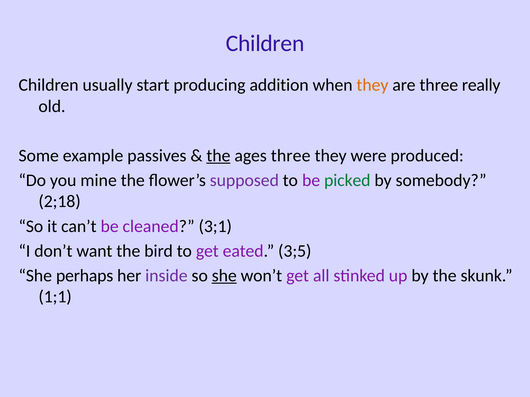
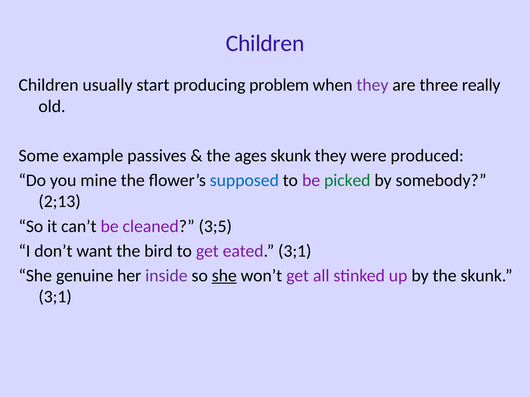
addition: addition -> problem (279, 85)
they colour: orange -> purple (372, 85)
the underline: present -> none (218, 156)
ages three: three -> skunk (291, 156)
supposed colour: purple -> blue (244, 181)
2;18: 2;18 -> 2;13 (60, 202)
3;1: 3;1 -> 3;5 (215, 226)
eated 3;5: 3;5 -> 3;1 (295, 251)
perhaps: perhaps -> genuine (85, 276)
1;1: 1;1 -> 3;1 (55, 297)
